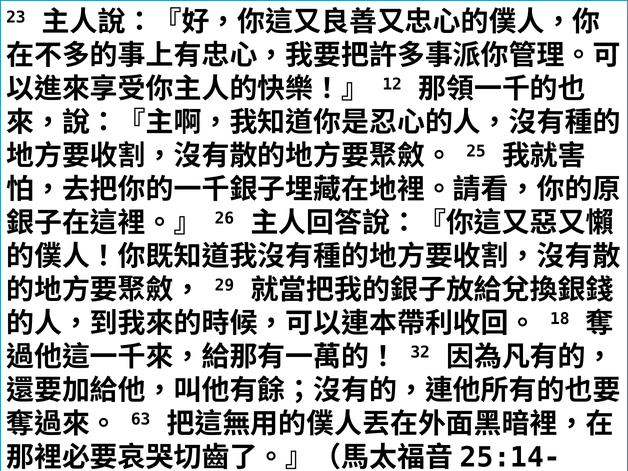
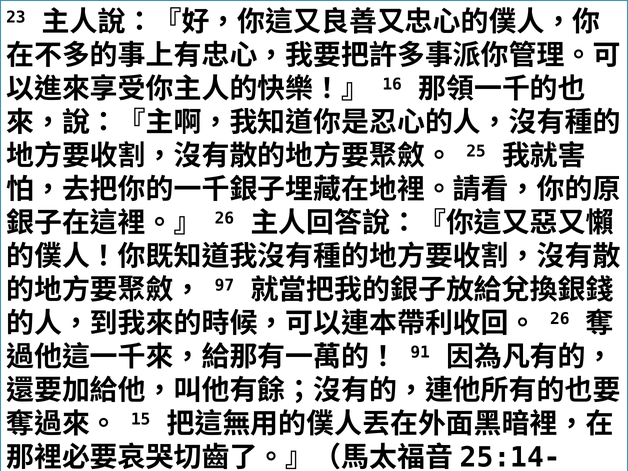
12: 12 -> 16 (392, 84)
29: 29 -> 97 (224, 285)
18: 18 -> 26 (560, 319)
32: 32 -> 91 (420, 352)
63: 63 -> 15 (141, 419)
